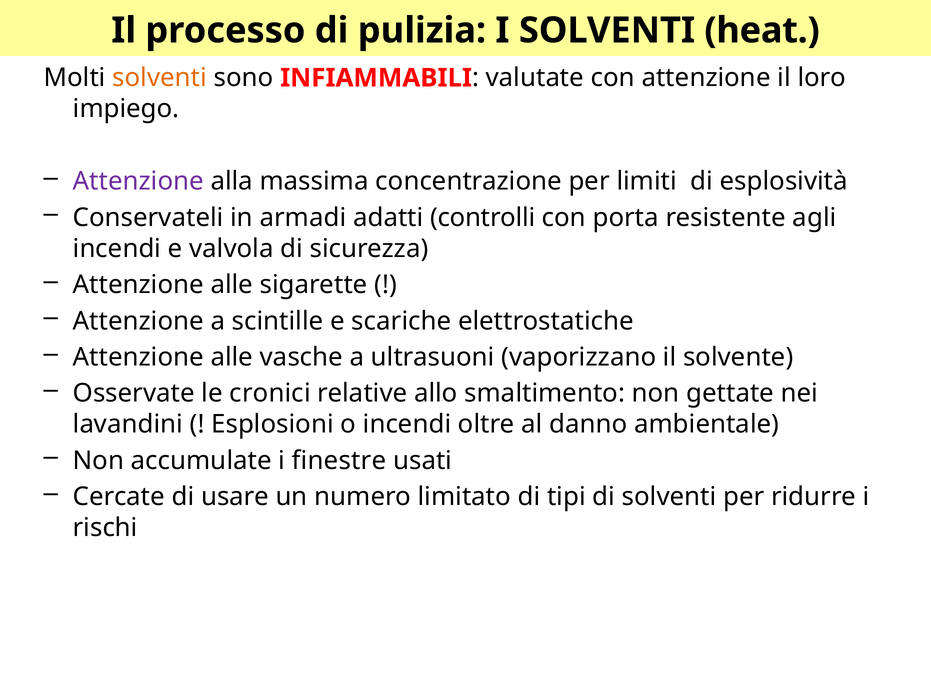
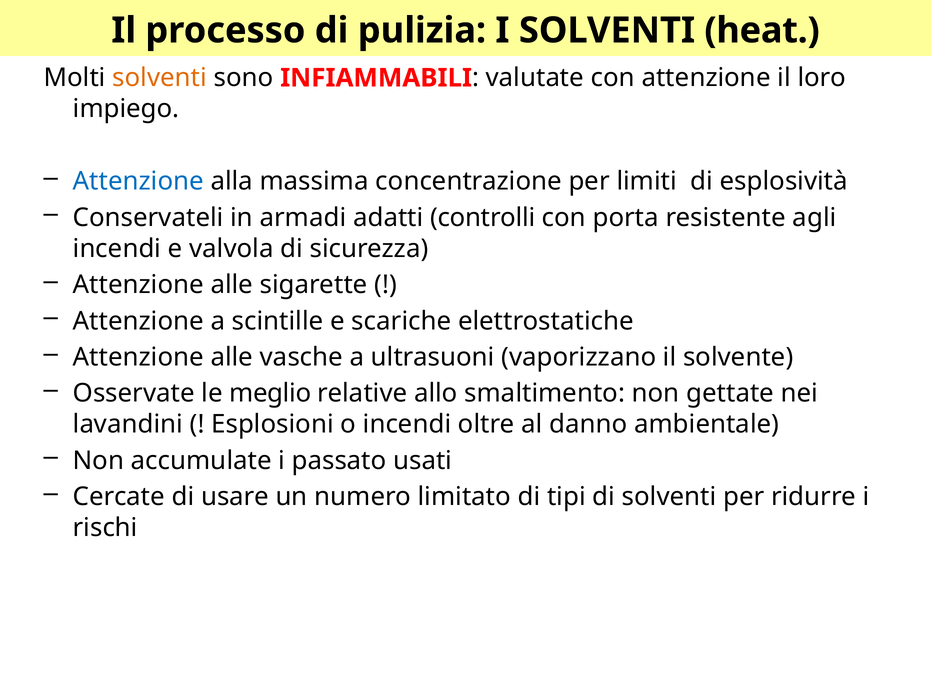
Attenzione colour: purple -> blue (138, 181)
cronici: cronici -> meglio (270, 394)
finestre: finestre -> passato (339, 461)
